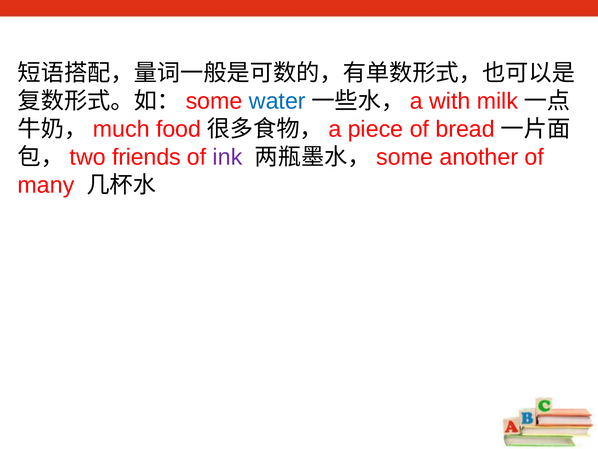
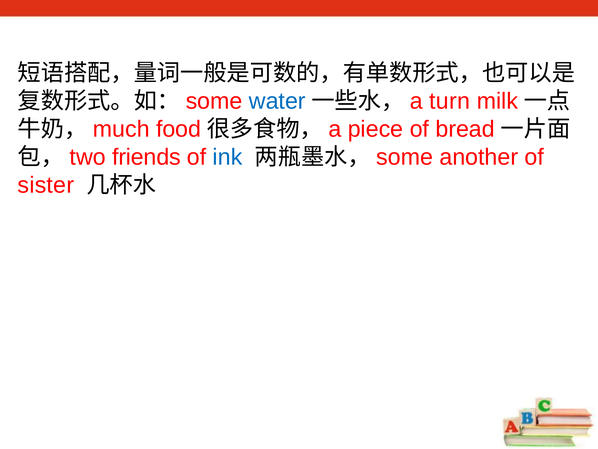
with: with -> turn (450, 101)
ink colour: purple -> blue (227, 157)
many: many -> sister (46, 185)
